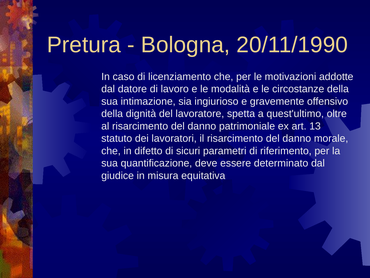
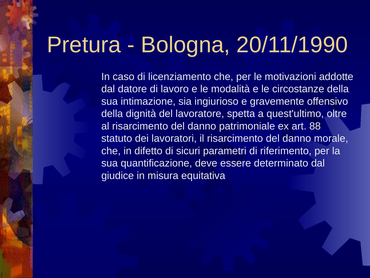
13: 13 -> 88 (315, 126)
